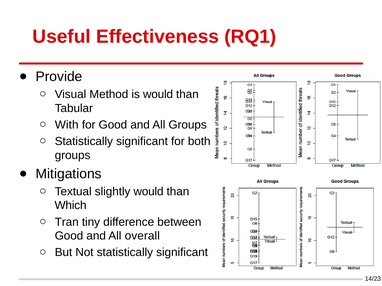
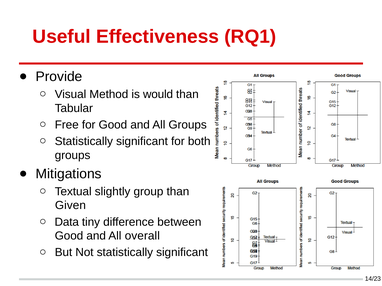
With: With -> Free (67, 125)
slightly would: would -> group (148, 192)
Which: Which -> Given (70, 206)
Tran: Tran -> Data (67, 222)
